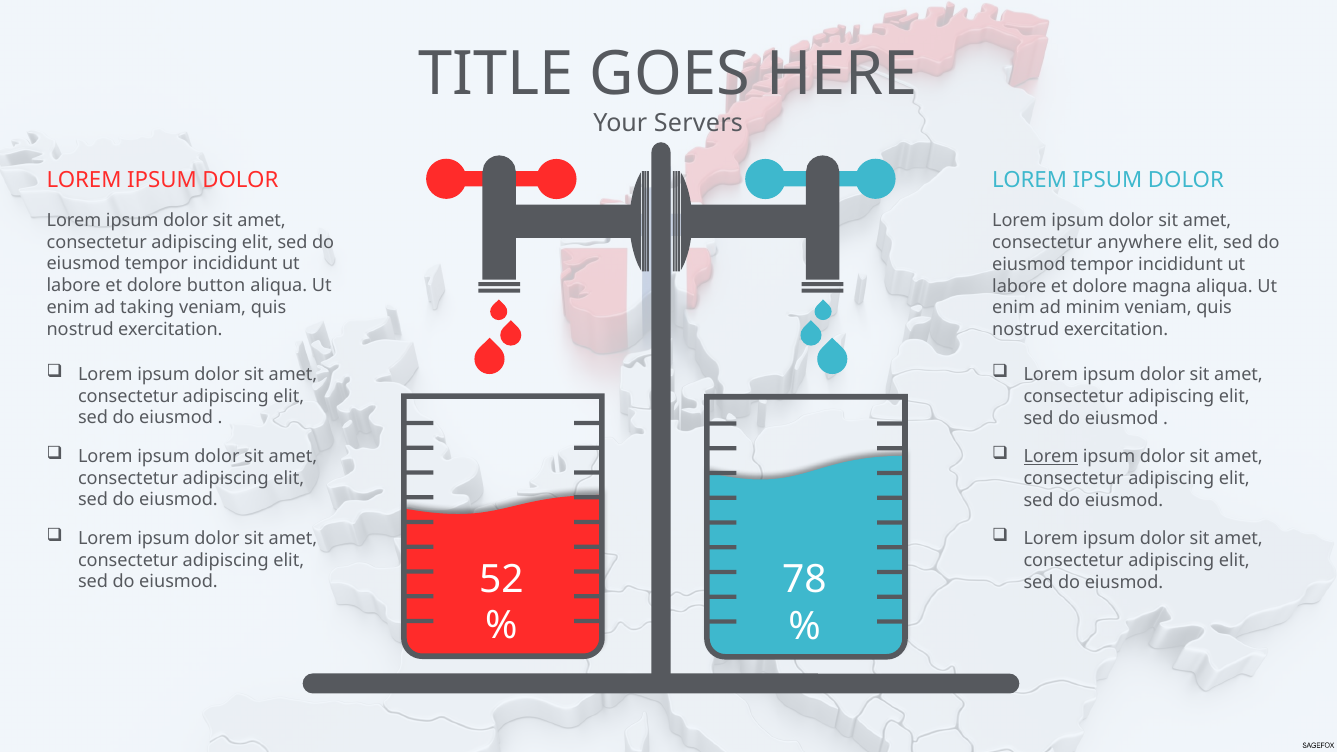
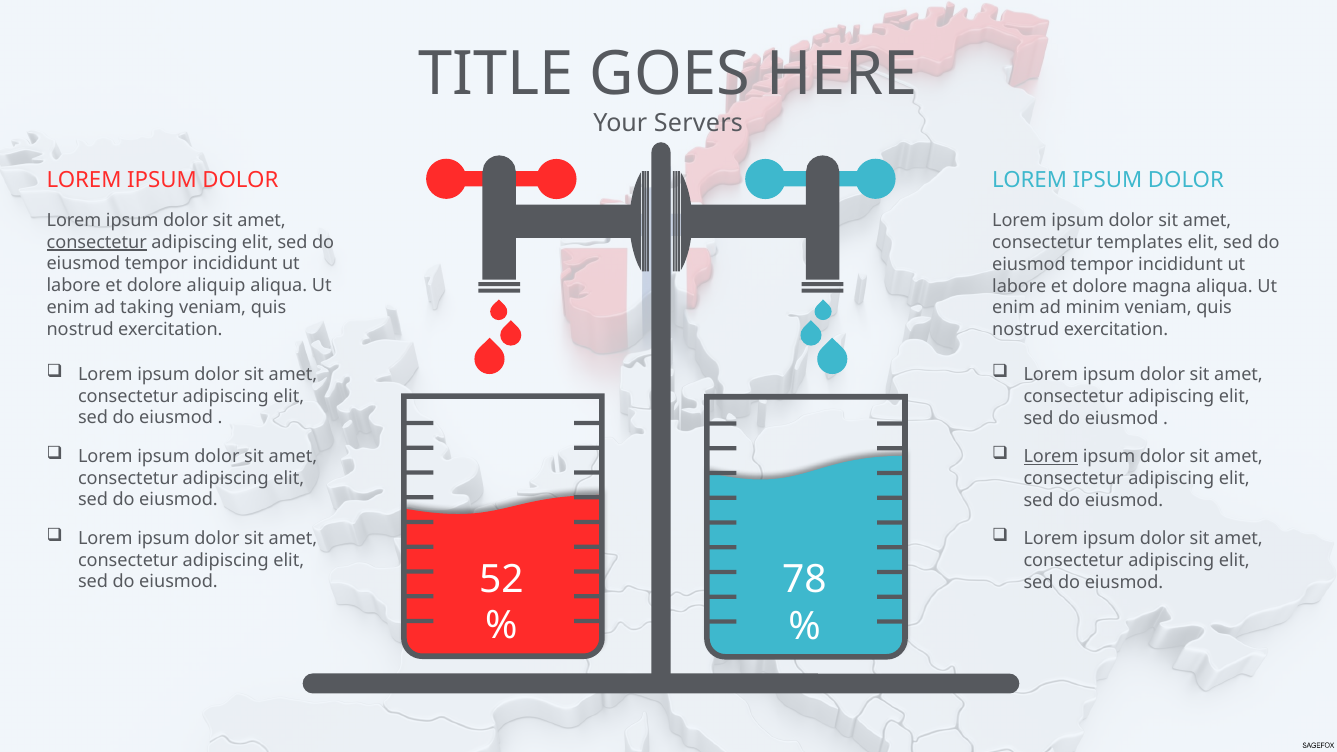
consectetur underline: none -> present (97, 242)
anywhere: anywhere -> templates (1140, 243)
button: button -> aliquip (216, 286)
